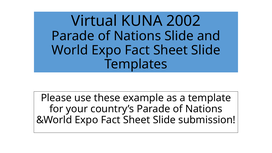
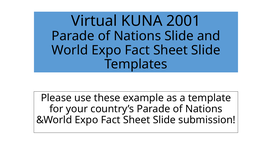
2002: 2002 -> 2001 (184, 21)
